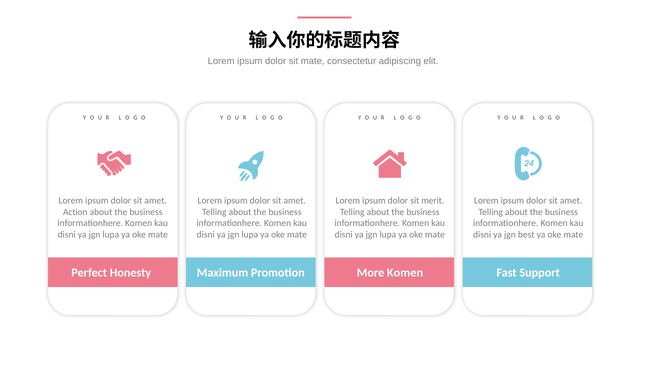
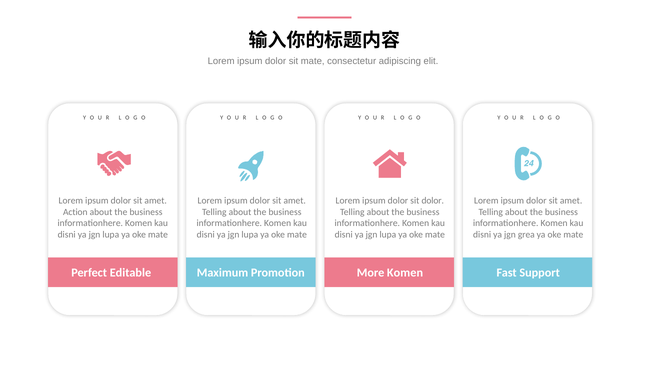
sit merit: merit -> dolor (433, 201)
best: best -> grea (526, 235)
Honesty: Honesty -> Editable (130, 273)
